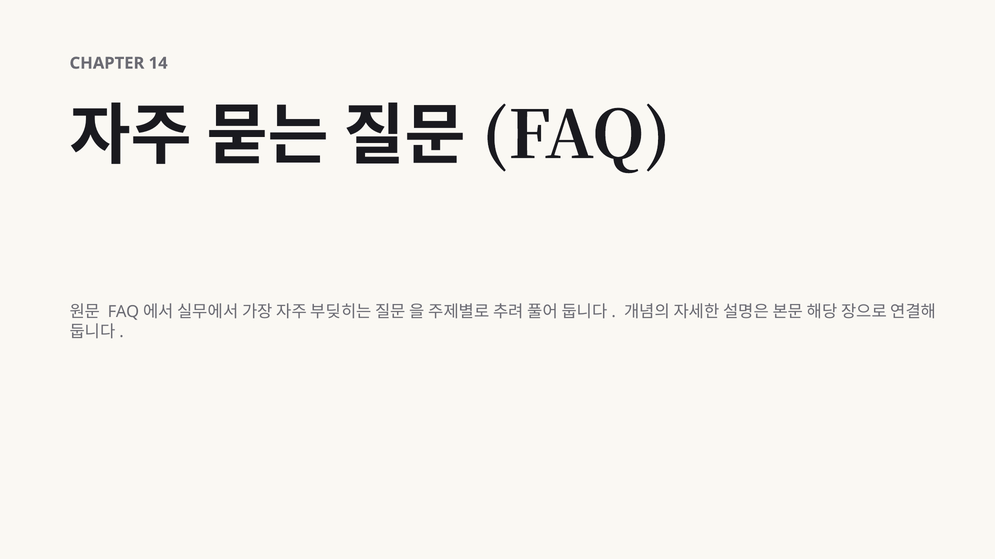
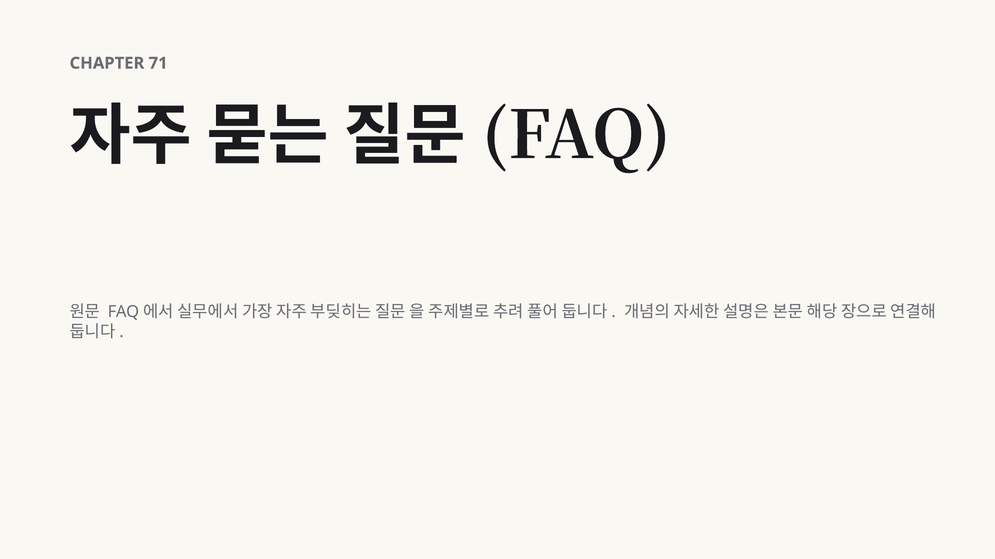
14: 14 -> 71 (158, 63)
